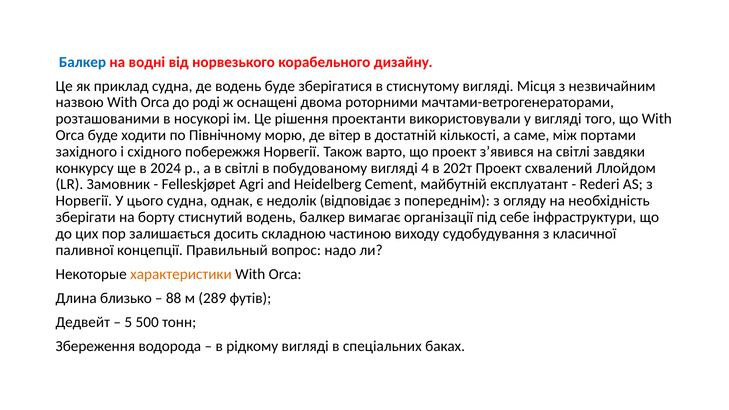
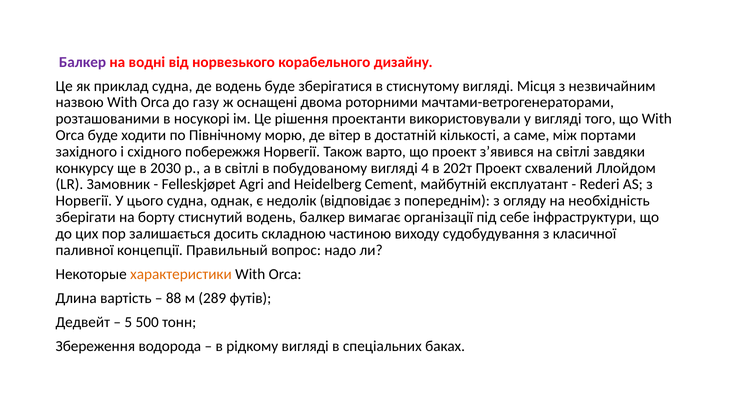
Балкер colour: blue -> purple (82, 62)
роді: роді -> газу (206, 102)
2024: 2024 -> 2030 (166, 168)
близько: близько -> вартість (126, 298)
